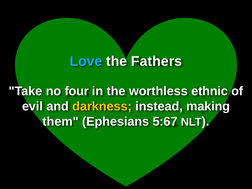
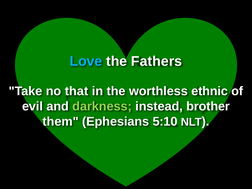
four: four -> that (77, 91)
darkness colour: yellow -> light green (102, 106)
making: making -> brother (208, 106)
5:67: 5:67 -> 5:10 (165, 121)
